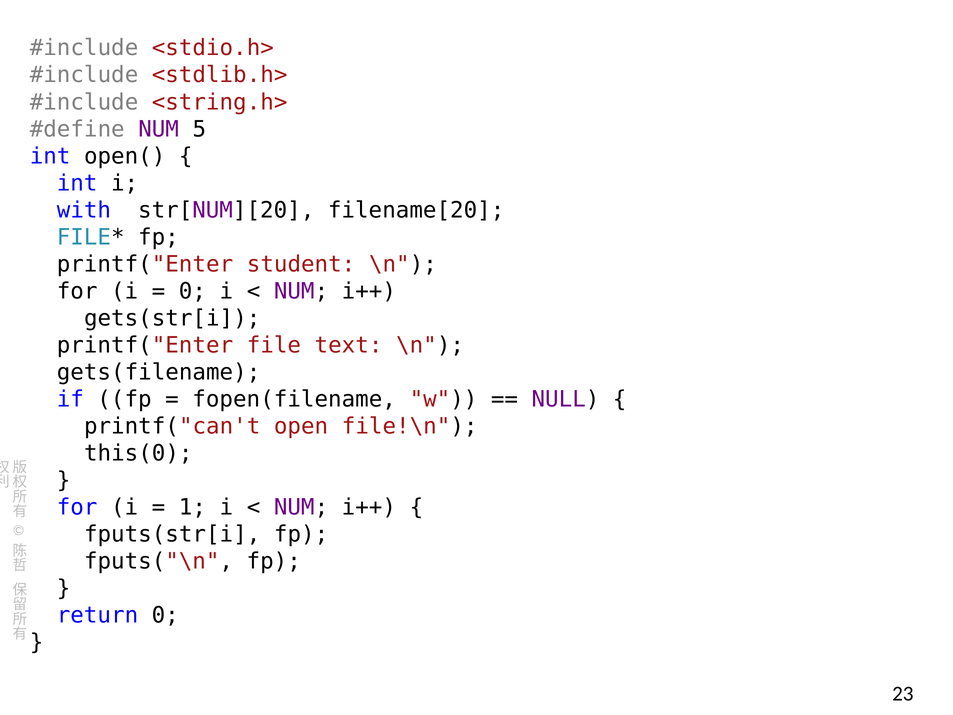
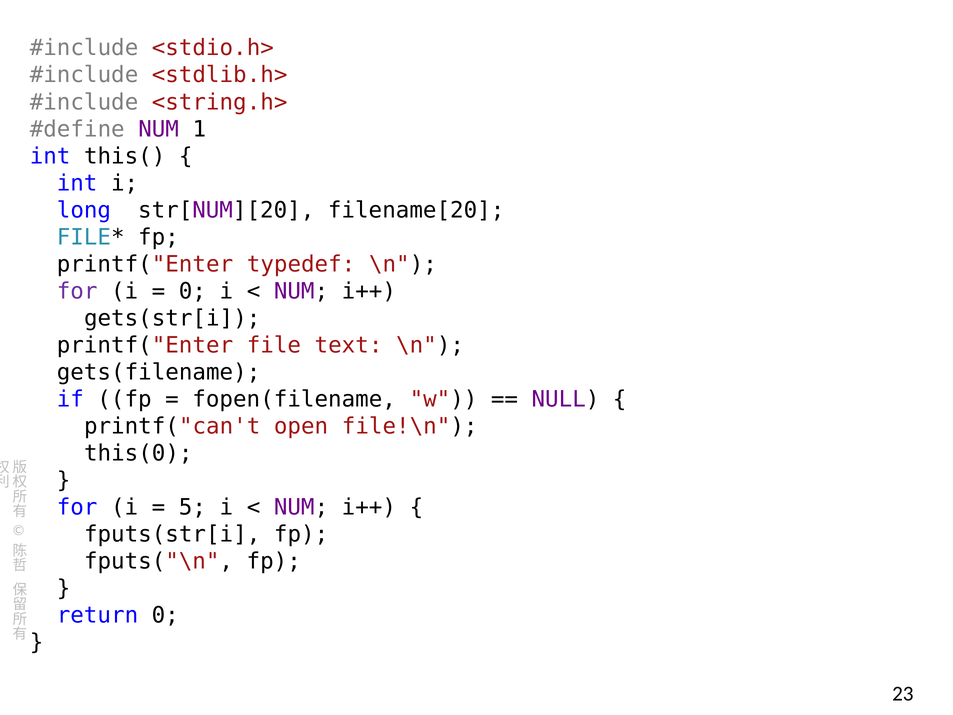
5: 5 -> 1 (199, 129)
open(: open( -> this( (125, 156)
with: with -> long (84, 210)
student: student -> typedef (301, 264)
for colour: black -> purple (77, 291)
1: 1 -> 5 (192, 507)
